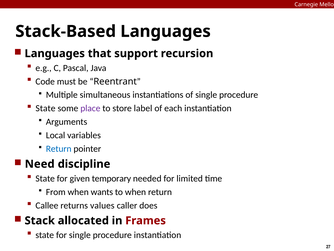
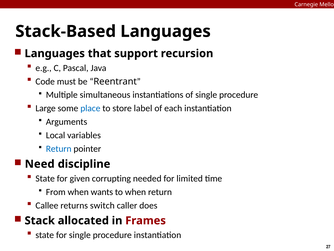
State: State -> Large (46, 108)
place colour: purple -> blue (90, 108)
temporary: temporary -> corrupting (111, 178)
values: values -> switch (102, 205)
